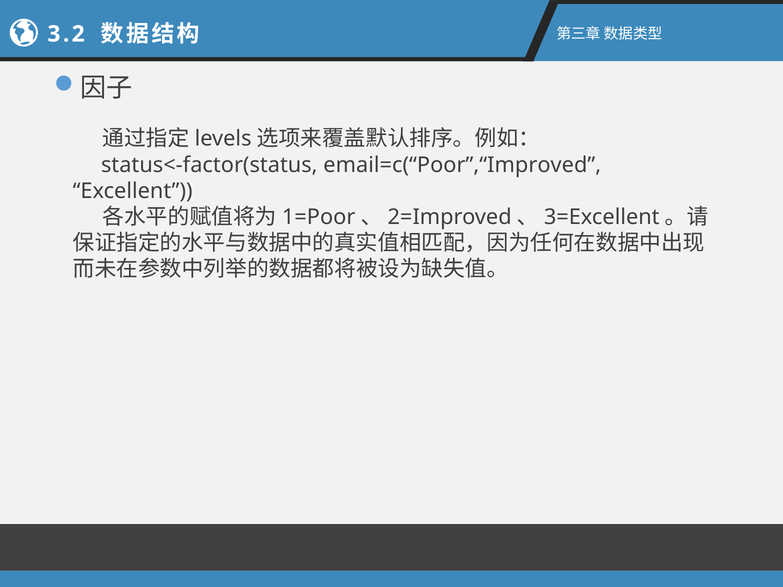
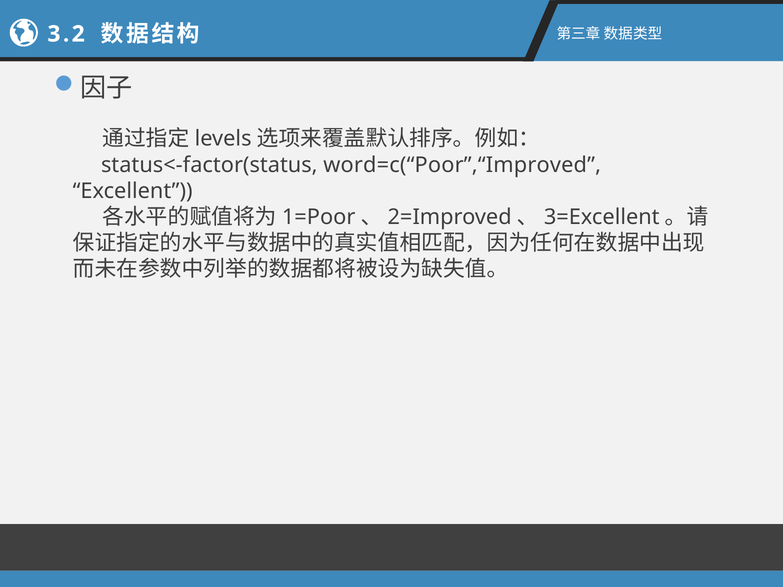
email=c(“Poor”,“Improved: email=c(“Poor”,“Improved -> word=c(“Poor”,“Improved (462, 165)
